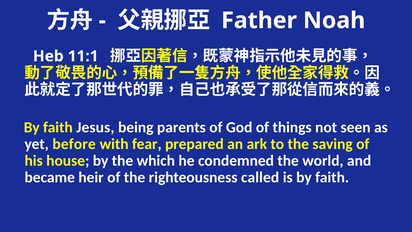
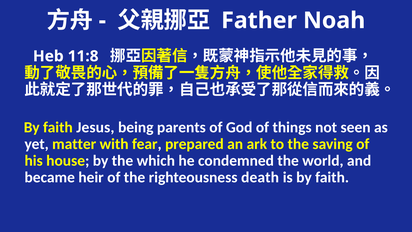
11:1: 11:1 -> 11:8 (83, 56)
before: before -> matter (74, 144)
called: called -> death (260, 177)
